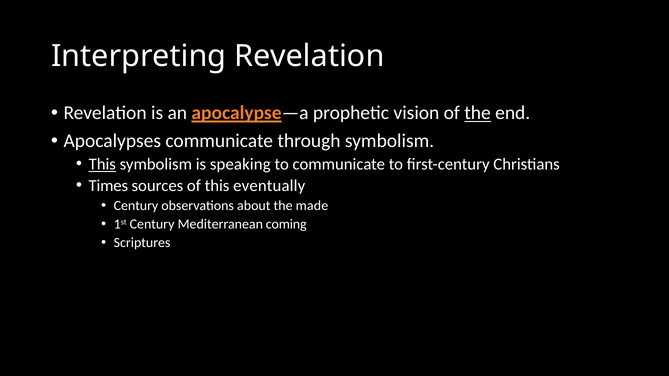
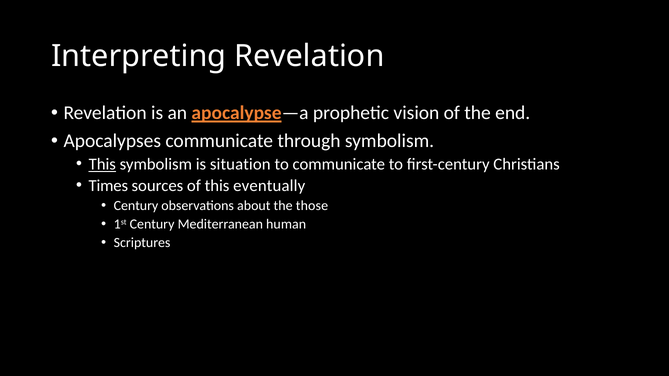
the underline: present -> none (478, 113)
speaking: speaking -> situation (240, 164)
made: made -> those (312, 206)
coming: coming -> human (286, 224)
